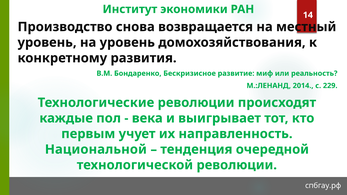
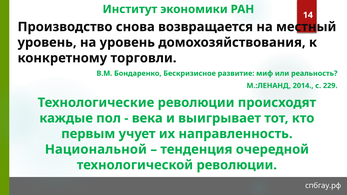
развития: развития -> торговли (143, 58)
